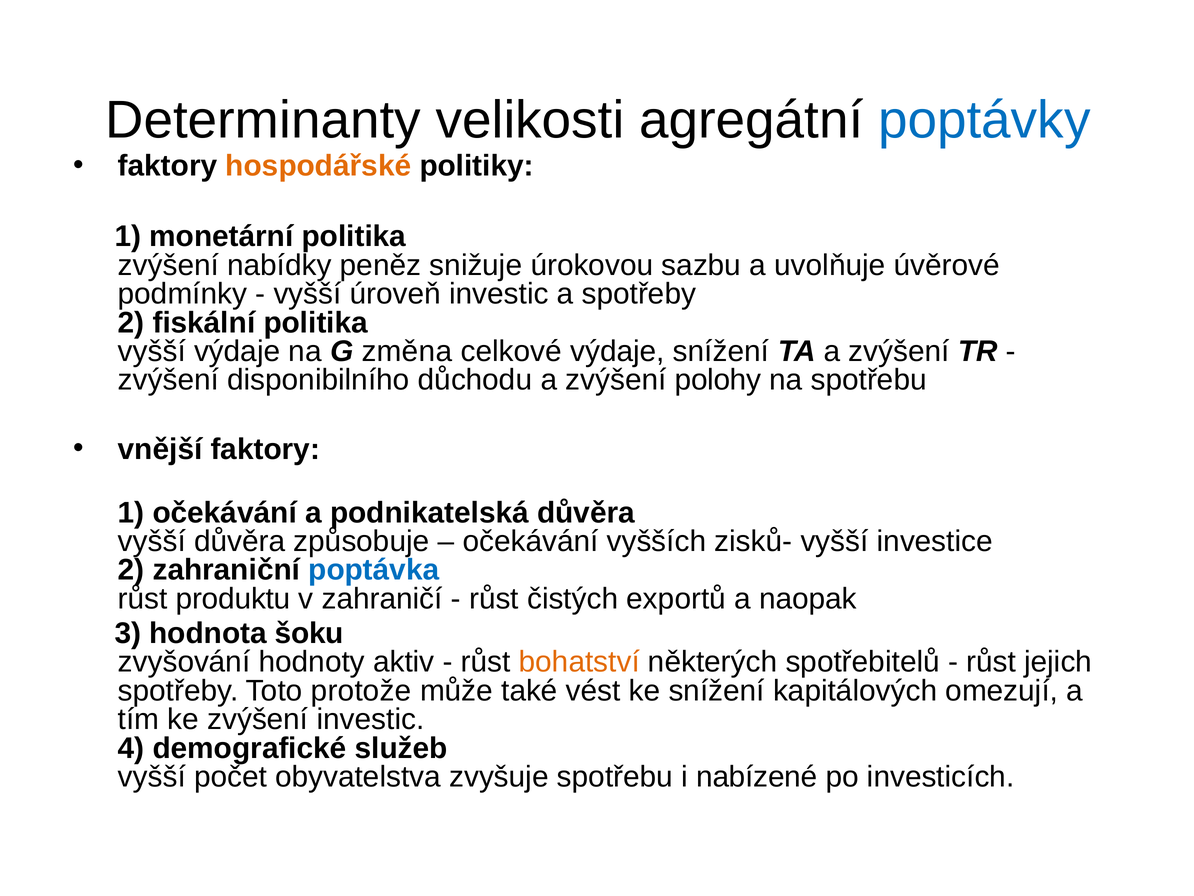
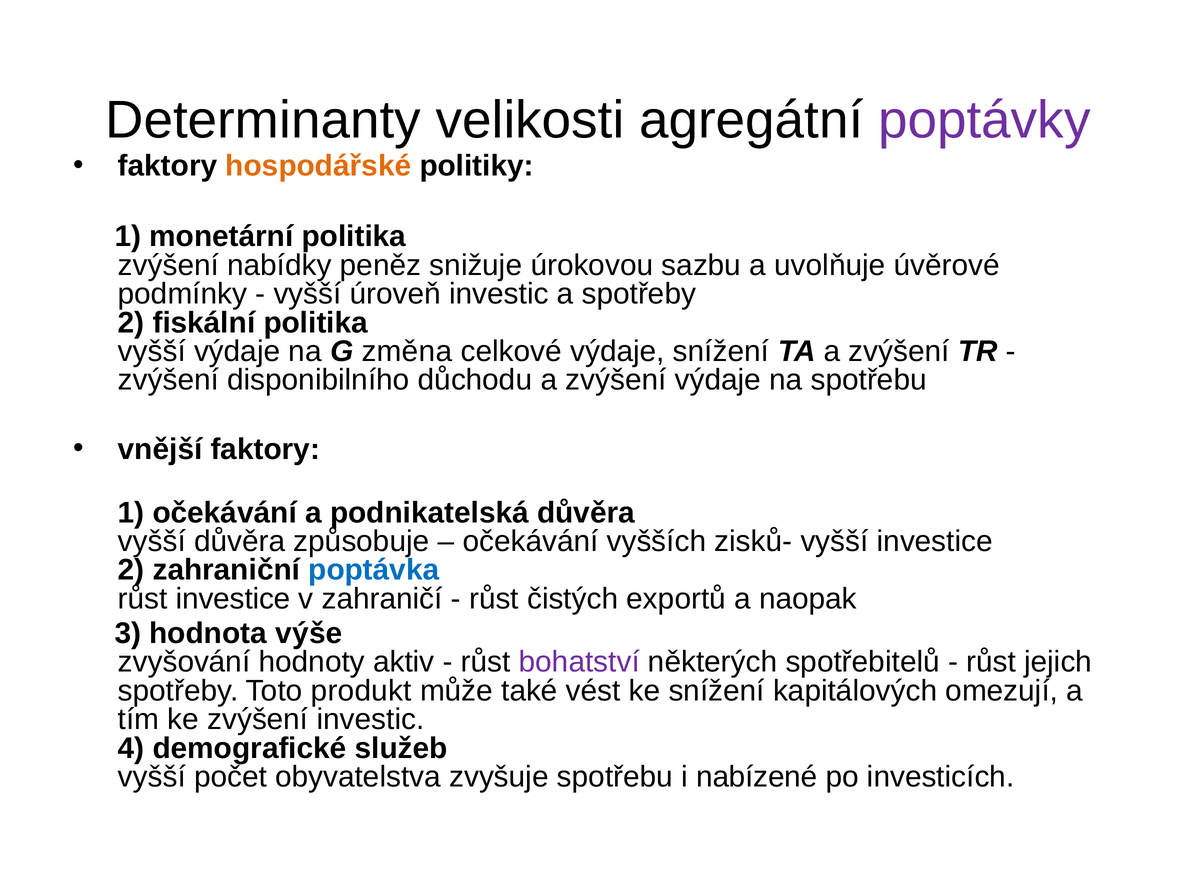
poptávky colour: blue -> purple (984, 120)
zvýšení polohy: polohy -> výdaje (718, 380)
růst produktu: produktu -> investice (233, 598)
šoku: šoku -> výše (309, 633)
bohatství colour: orange -> purple (579, 662)
protože: protože -> produkt (361, 690)
